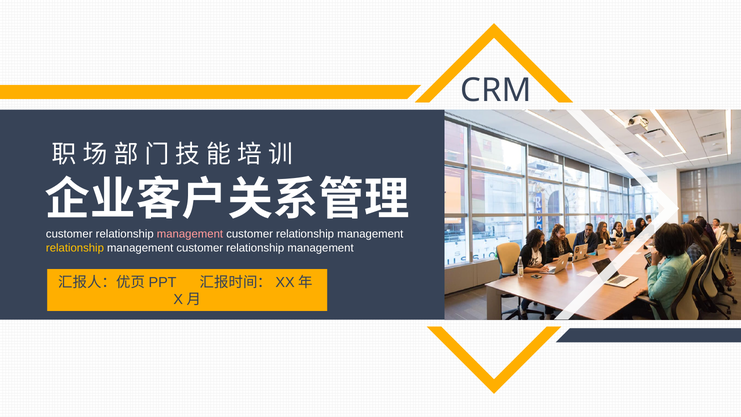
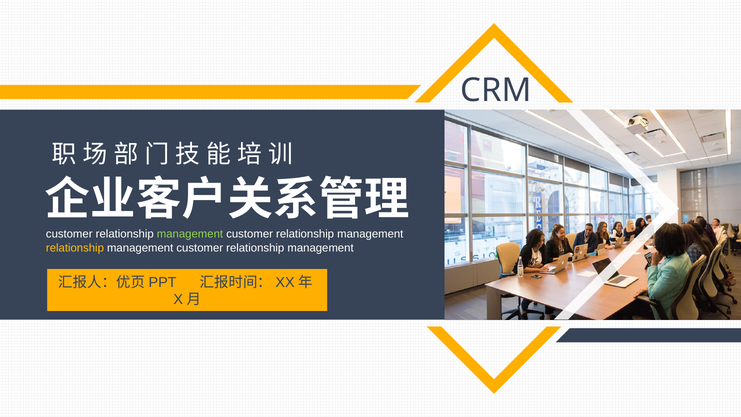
management colour: pink -> light green (190, 234)
